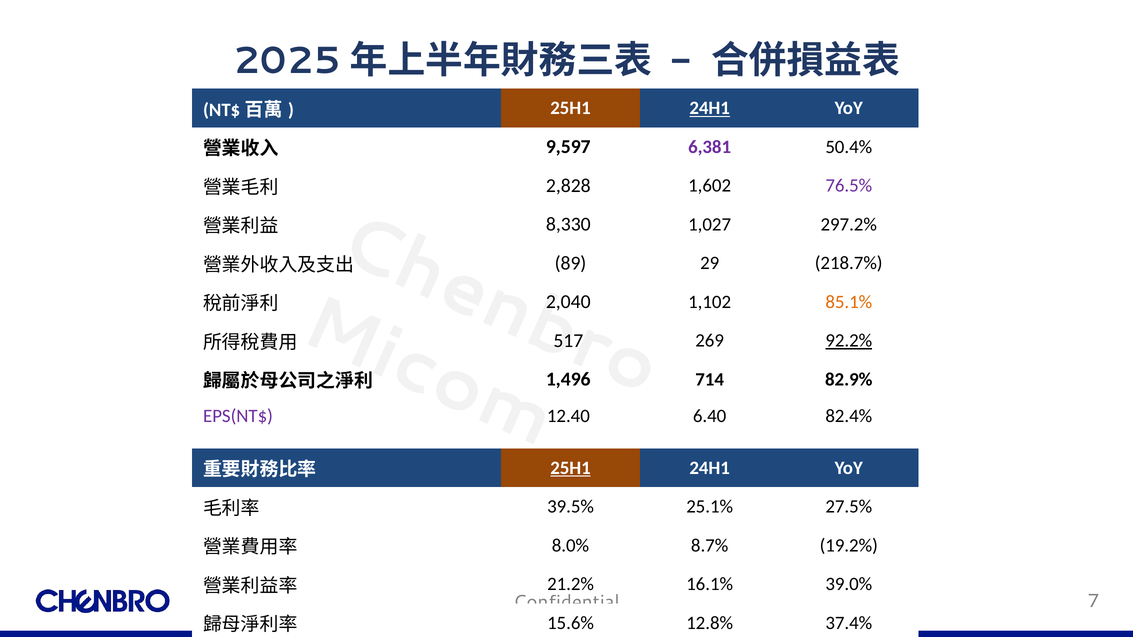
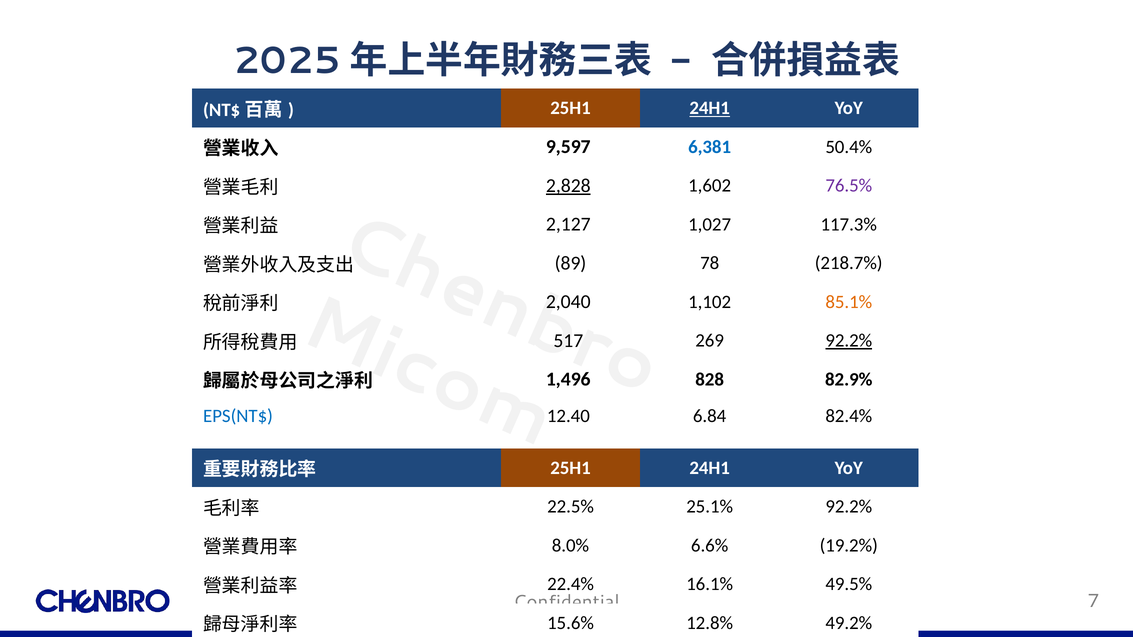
6,381 colour: purple -> blue (710, 147)
2,828 underline: none -> present (568, 186)
8,330: 8,330 -> 2,127 (568, 225)
297.2%: 297.2% -> 117.3% (849, 225)
29: 29 -> 78 (710, 263)
714: 714 -> 828 (710, 380)
EPS(NT$ colour: purple -> blue (238, 416)
6.40: 6.40 -> 6.84 (710, 416)
25H1 underline: present -> none (571, 468)
39.5%: 39.5% -> 22.5% (571, 507)
25.1% 27.5%: 27.5% -> 92.2% (849, 507)
8.7%: 8.7% -> 6.6% (710, 546)
21.2%: 21.2% -> 22.4% (571, 584)
39.0%: 39.0% -> 49.5% (849, 584)
37.4%: 37.4% -> 49.2% (849, 623)
